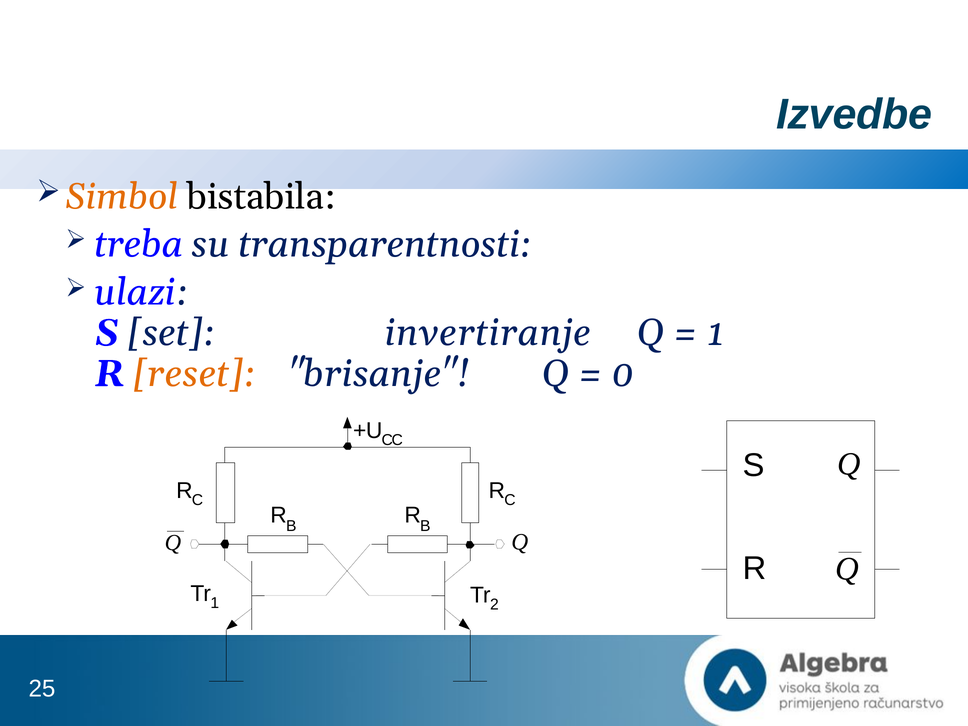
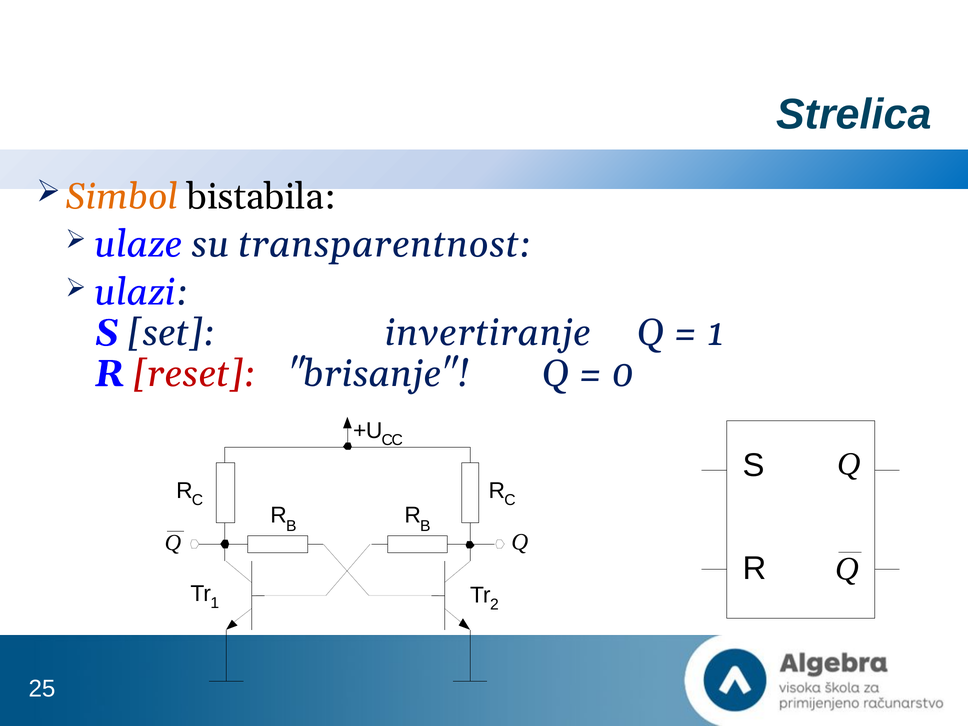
Izvedbe: Izvedbe -> Strelica (854, 114)
treba: treba -> ulaze (138, 244)
transparentnosti: transparentnosti -> transparentnost (386, 244)
reset colour: orange -> red (196, 374)
